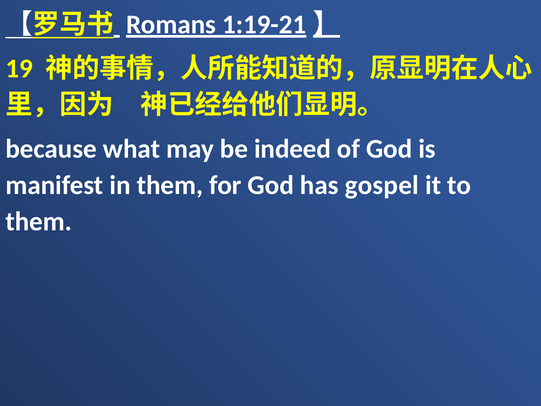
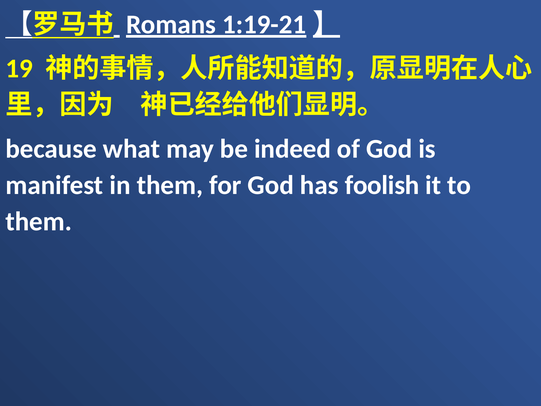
gospel: gospel -> foolish (382, 185)
